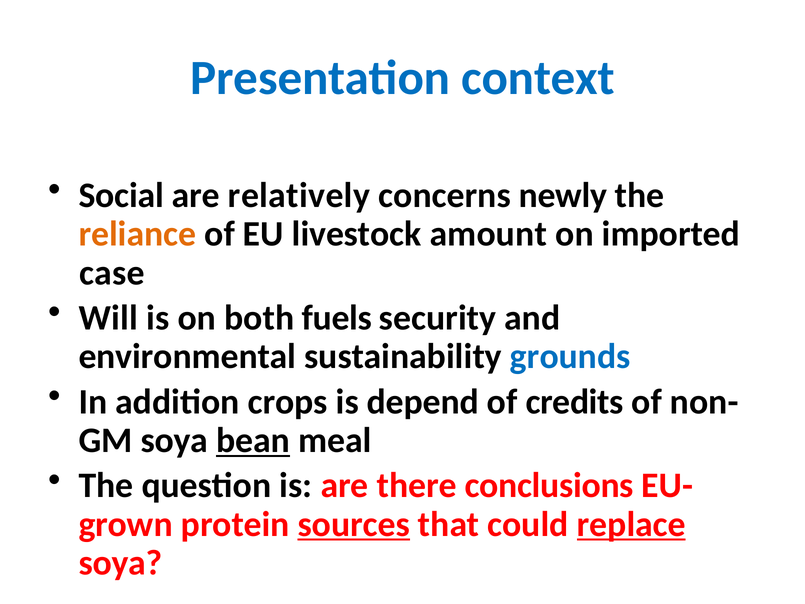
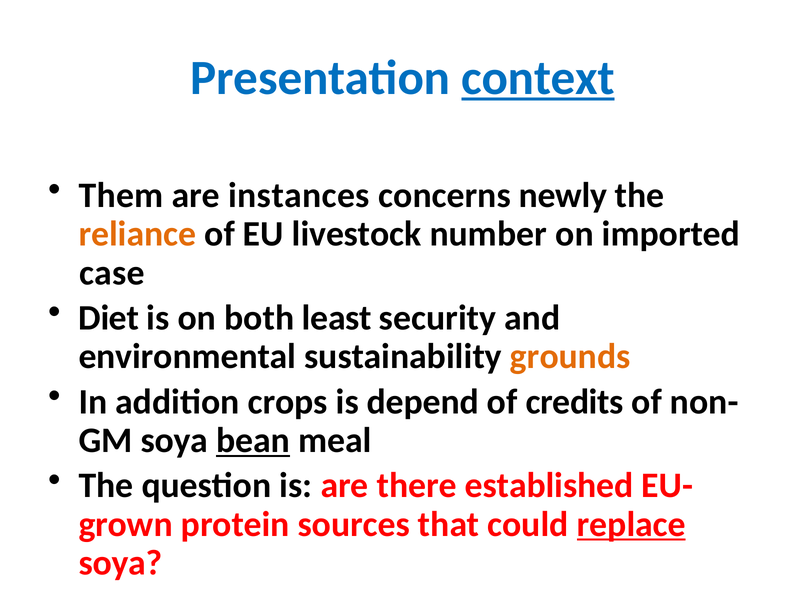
context underline: none -> present (538, 78)
Social: Social -> Them (121, 195)
relatively: relatively -> instances (299, 195)
amount: amount -> number (488, 234)
Will: Will -> Diet (109, 318)
fuels: fuels -> least (337, 318)
grounds colour: blue -> orange (570, 356)
conclusions: conclusions -> established (549, 485)
sources underline: present -> none (354, 524)
